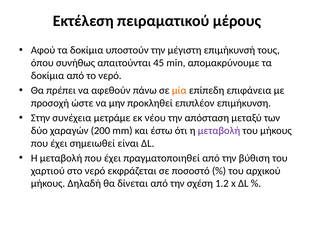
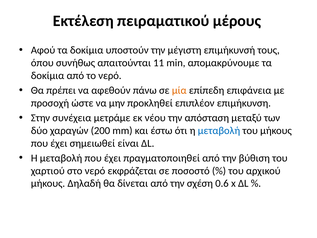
45: 45 -> 11 (159, 63)
μεταβολή colour: purple -> blue (219, 130)
1.2: 1.2 -> 0.6 (222, 183)
